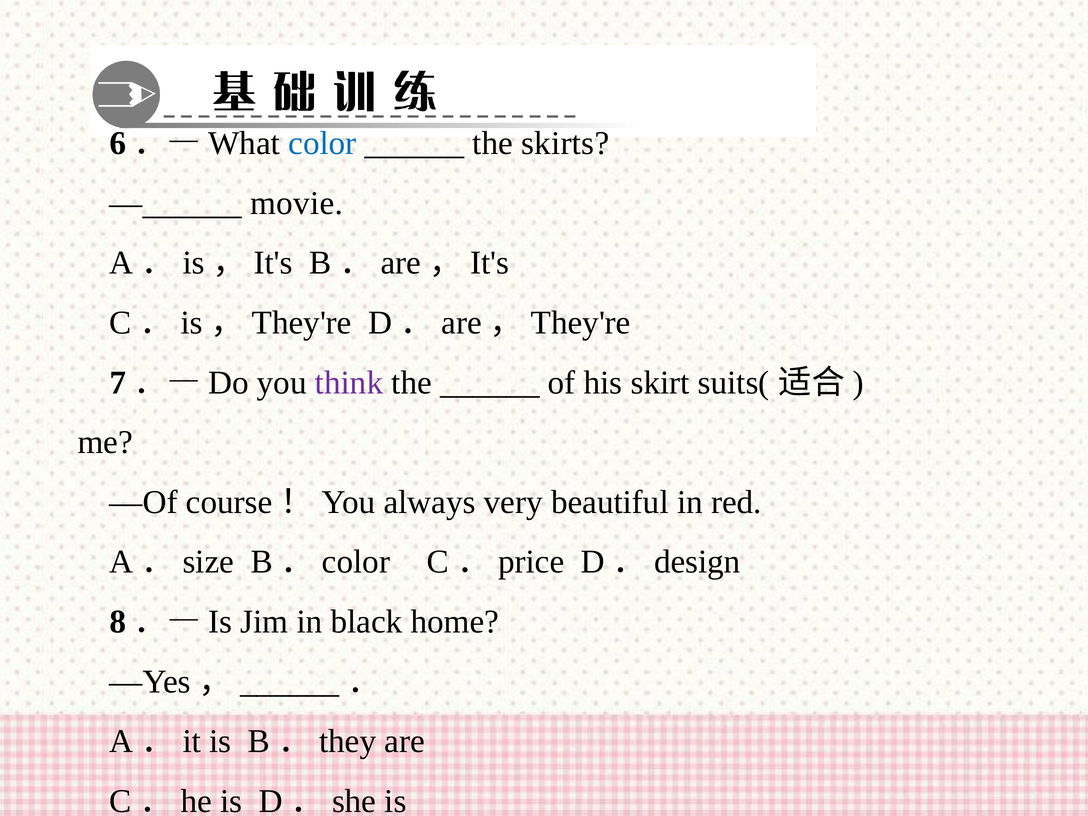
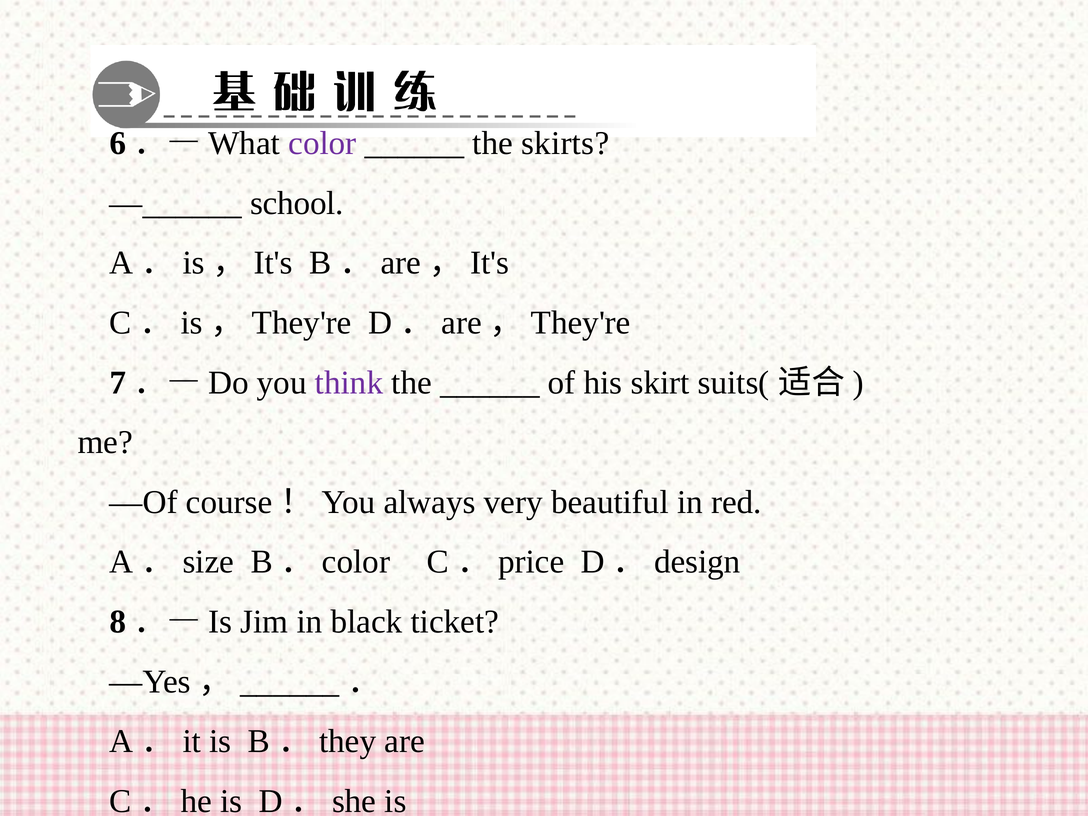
color colour: blue -> purple (322, 143)
movie: movie -> school (297, 203)
home: home -> ticket (455, 622)
